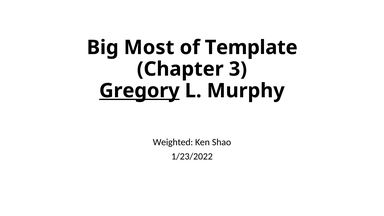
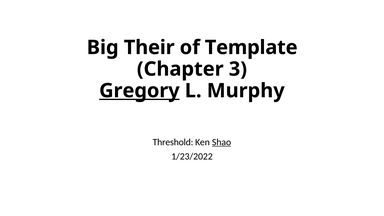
Most: Most -> Their (149, 47)
Weighted: Weighted -> Threshold (173, 142)
Shao underline: none -> present (222, 142)
